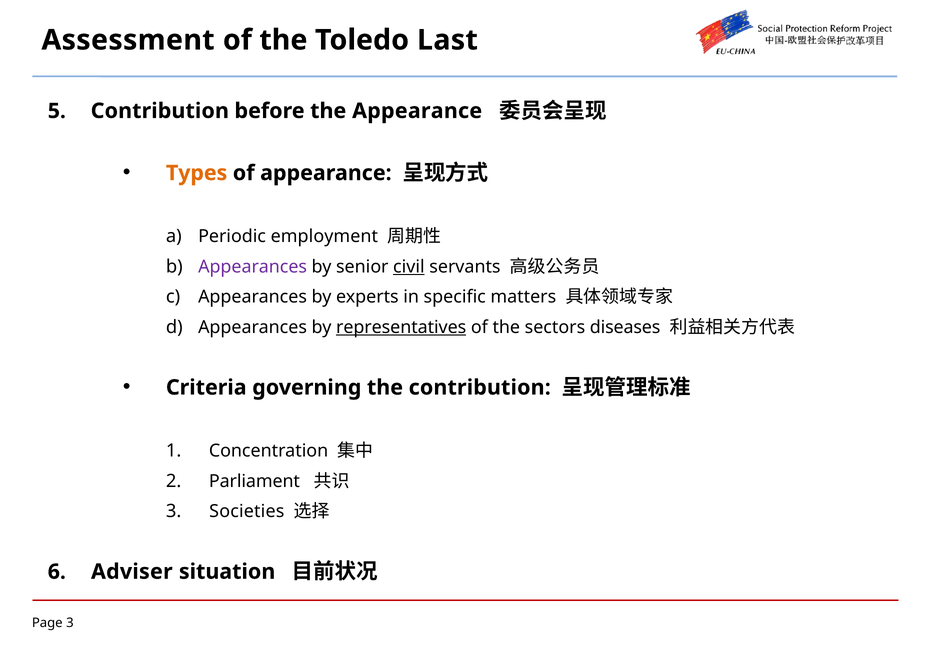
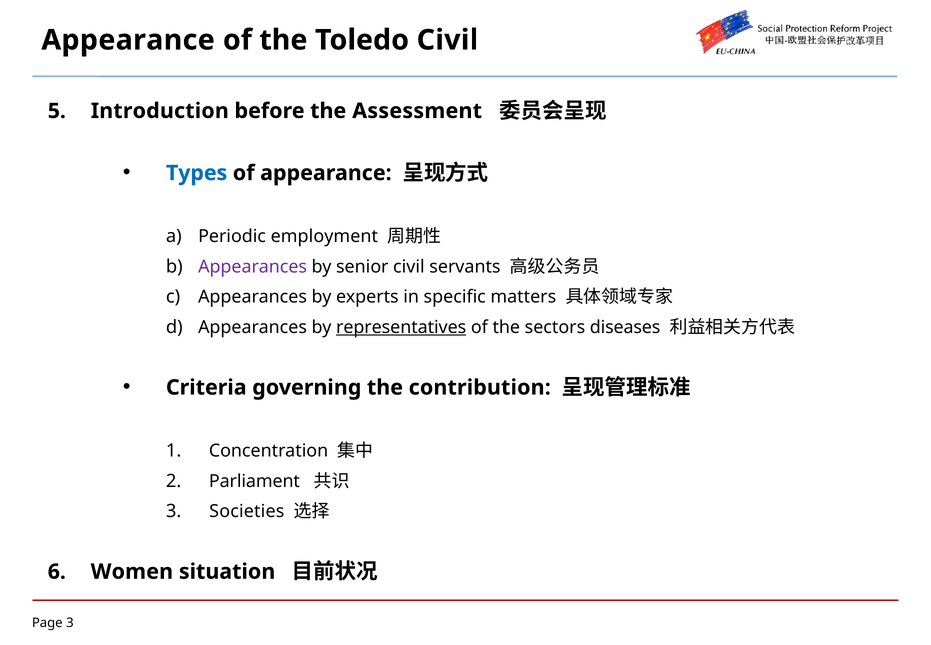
Assessment: Assessment -> Appearance (128, 40)
Toledo Last: Last -> Civil (447, 40)
Contribution: Contribution -> Introduction (160, 111)
the Appearance: Appearance -> Assessment (417, 111)
Types colour: orange -> blue (197, 173)
civil underline: present -> none (409, 266)
Adviser: Adviser -> Women (132, 571)
